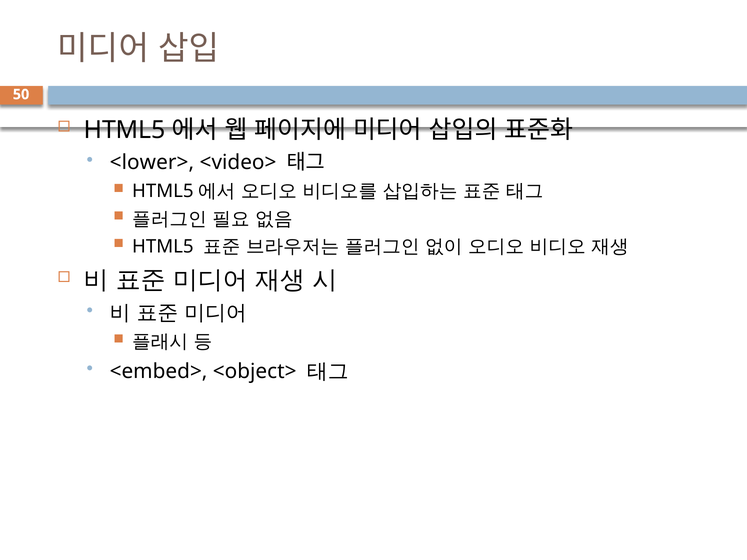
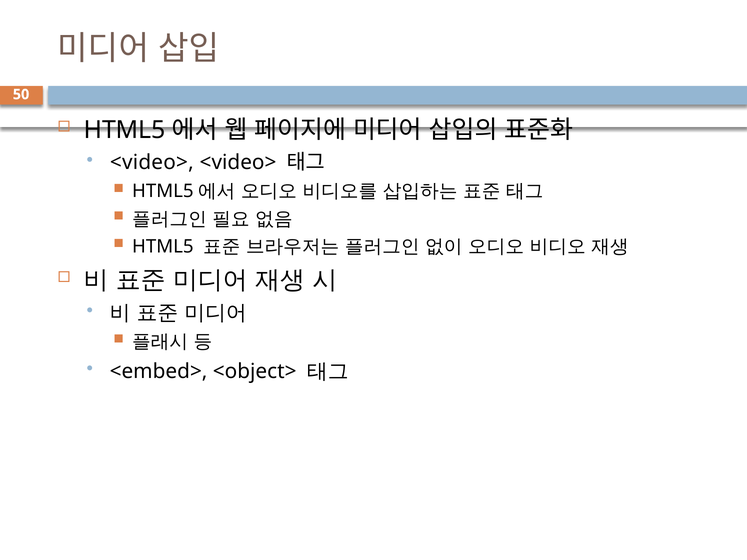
<lower>: <lower> -> <video> (152, 163)
